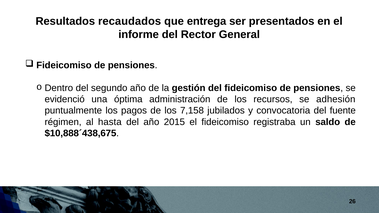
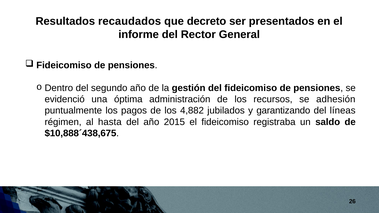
entrega: entrega -> decreto (207, 21)
7,158: 7,158 -> 4,882 (192, 111)
convocatoria: convocatoria -> garantizando (283, 111)
fuente: fuente -> líneas (343, 111)
